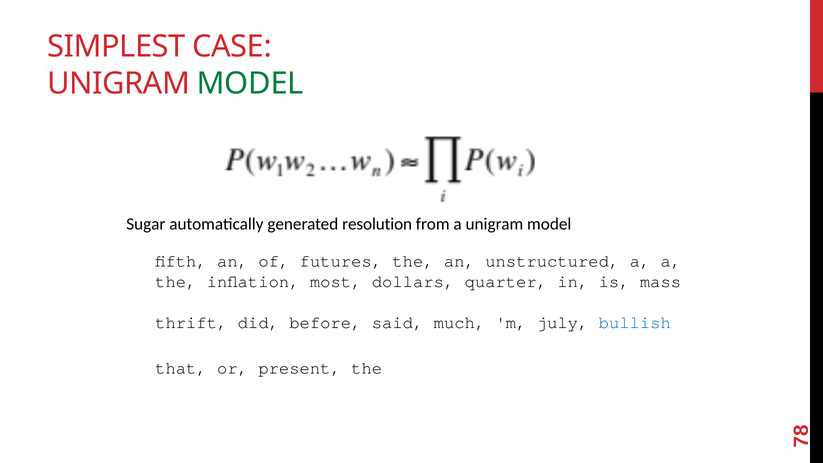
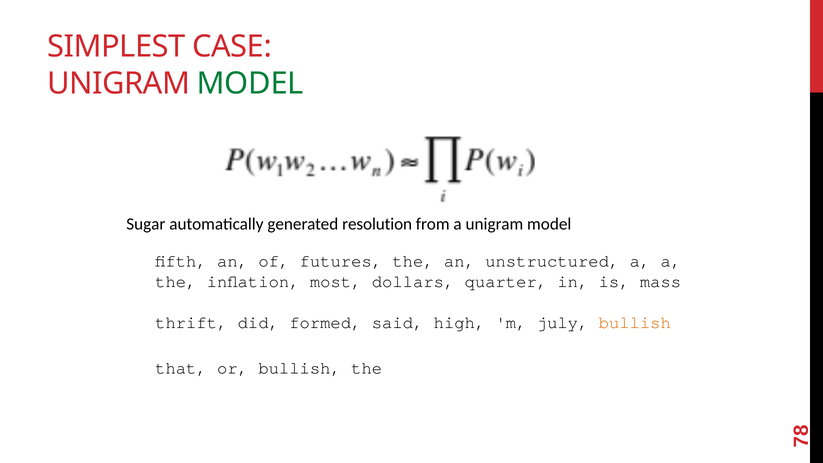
before: before -> formed (325, 323)
much: much -> high (459, 323)
bullish colour: blue -> orange (635, 323)
or present: present -> bullish (300, 368)
